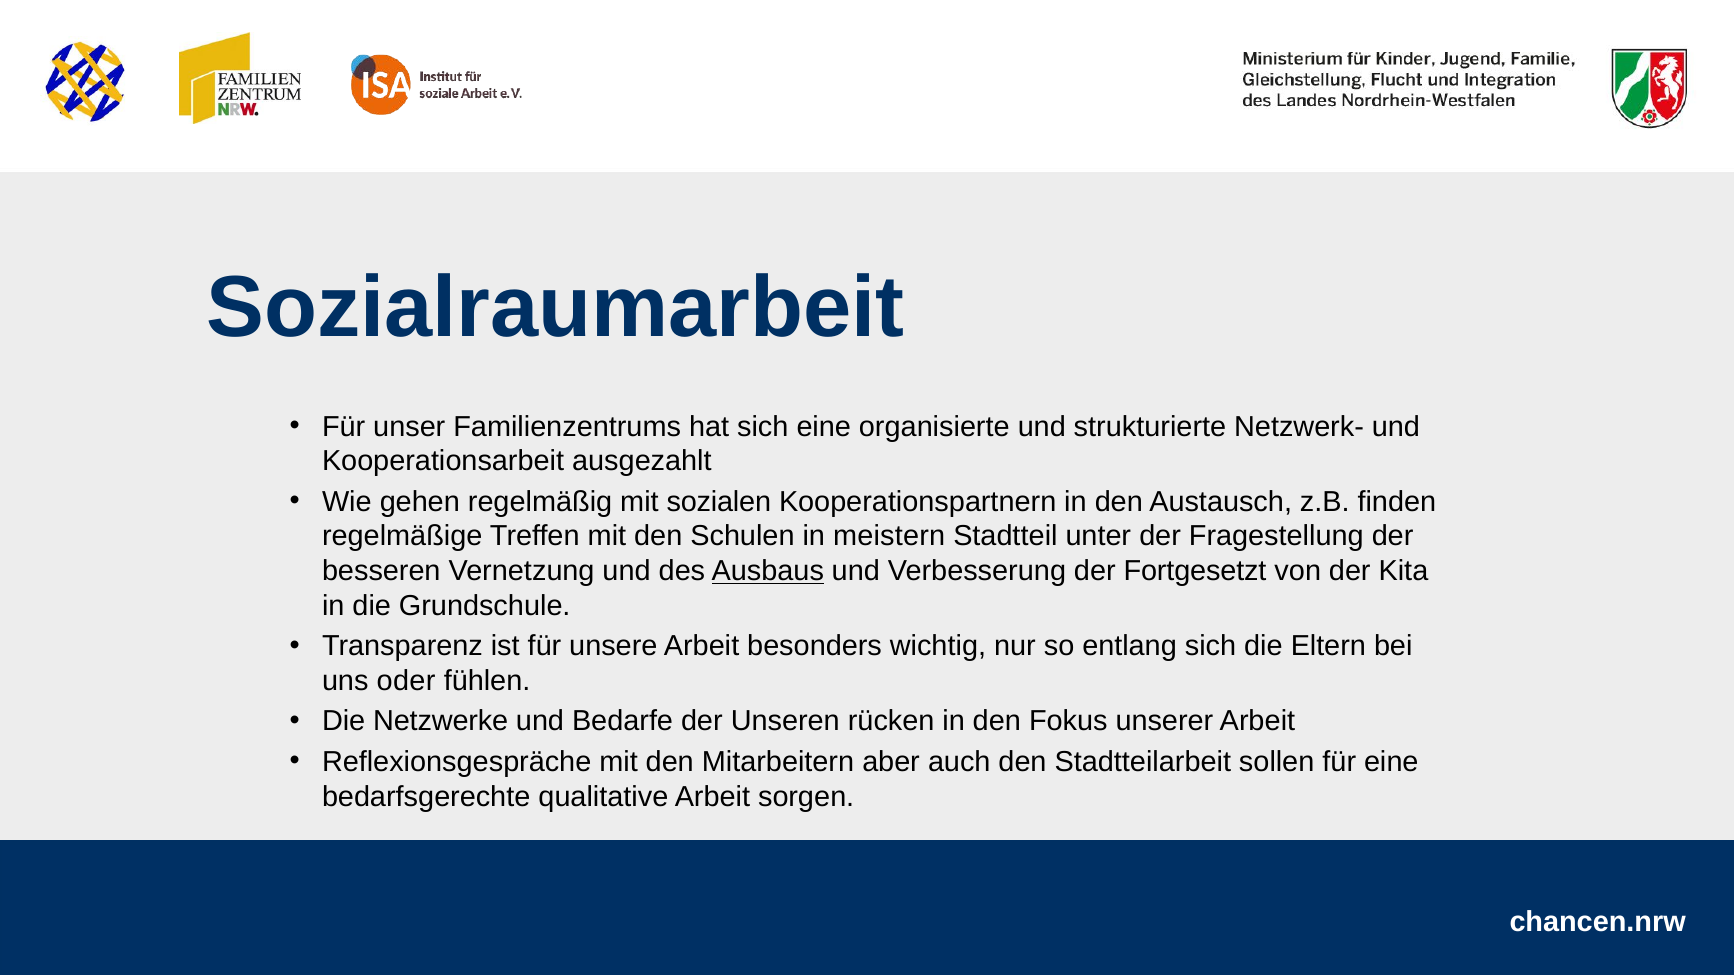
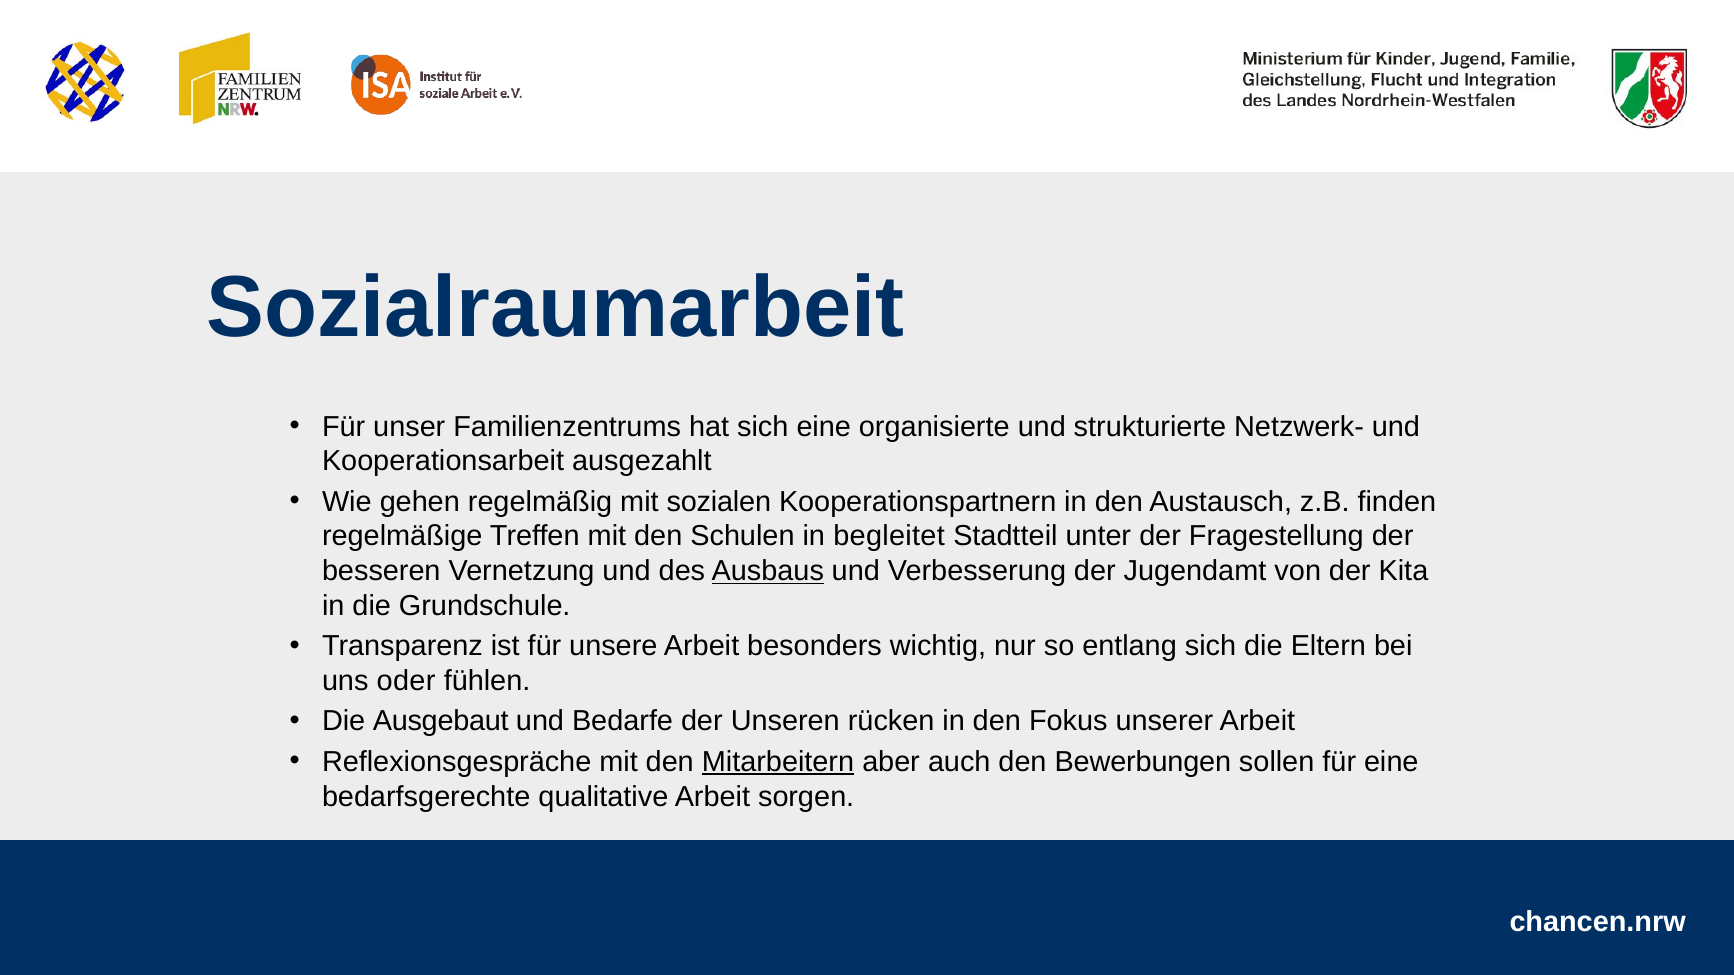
meistern: meistern -> begleitet (889, 537)
Fortgesetzt: Fortgesetzt -> Jugendamt (1195, 571)
Netzwerke: Netzwerke -> Ausgebaut (441, 722)
Mitarbeitern underline: none -> present (778, 762)
Stadtteilarbeit: Stadtteilarbeit -> Bewerbungen (1143, 762)
